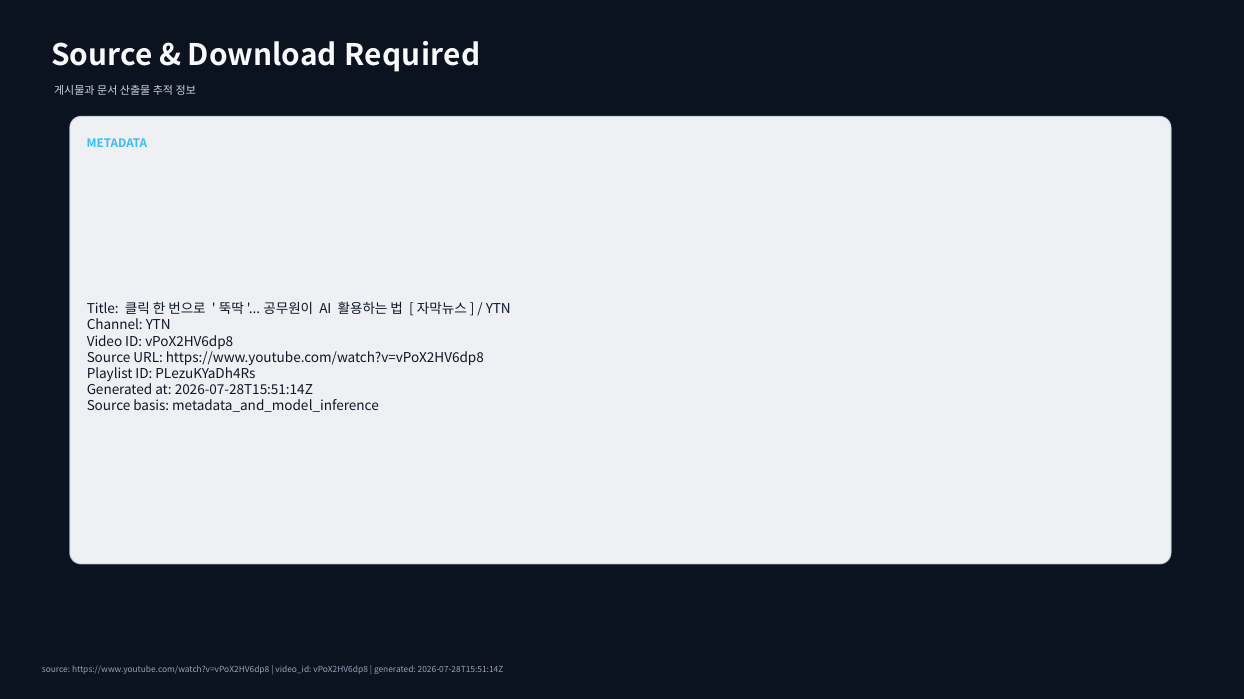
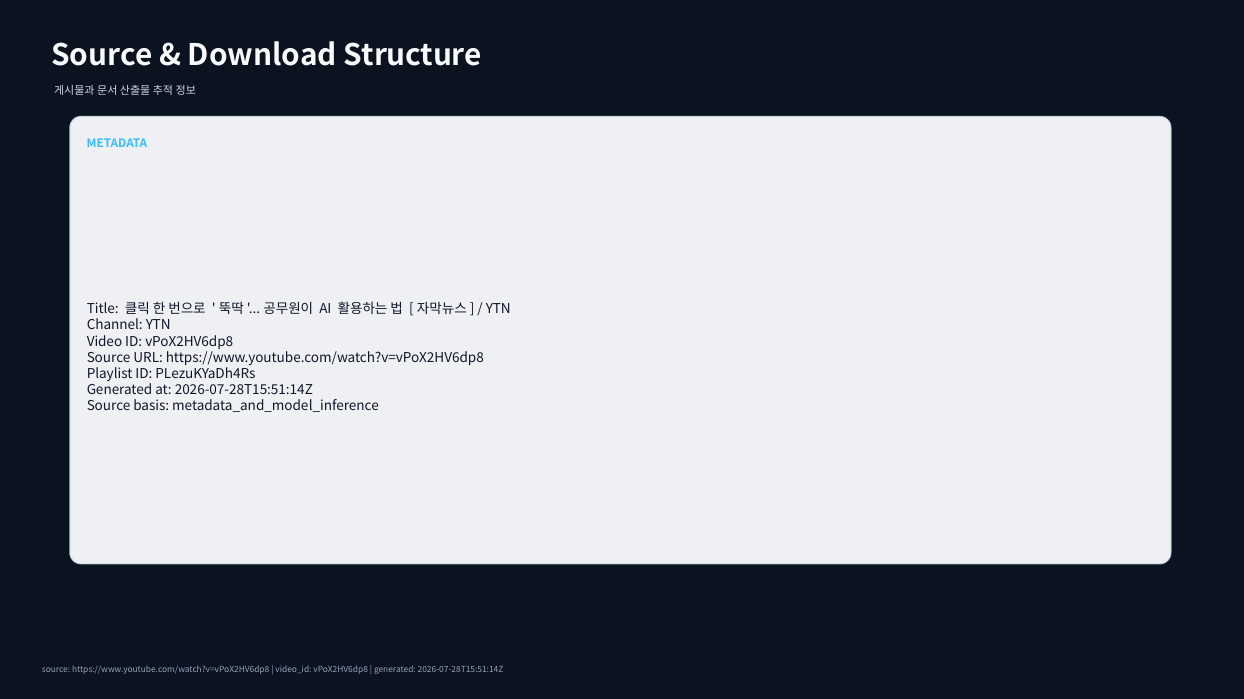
Required: Required -> Structure (413, 56)
